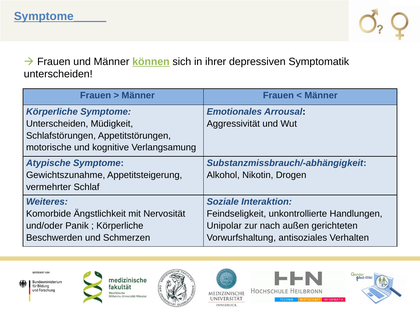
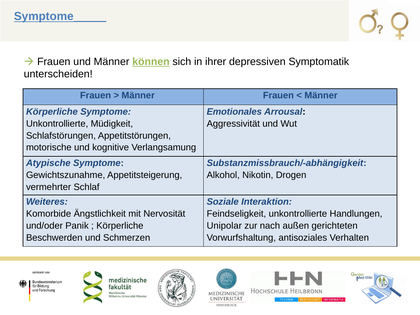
Unterscheiden: Unterscheiden -> Unkontrollierte (57, 124)
